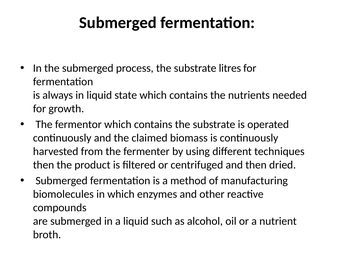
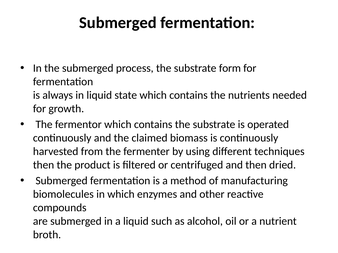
litres: litres -> form (230, 68)
